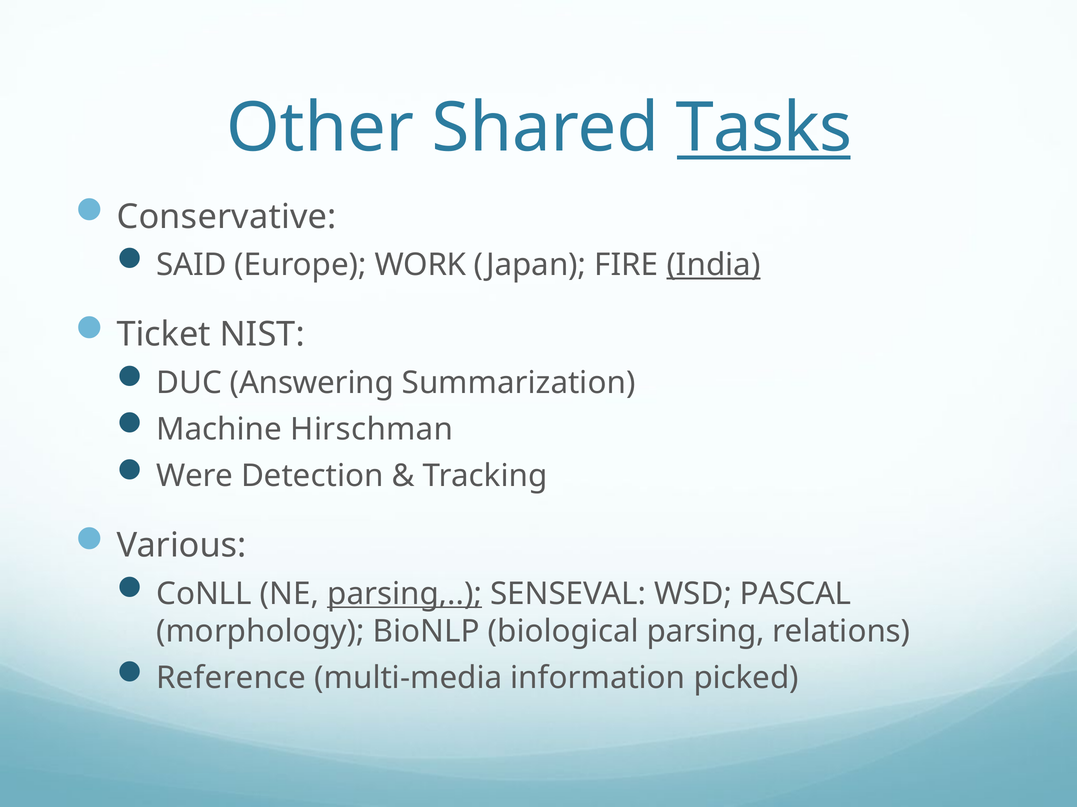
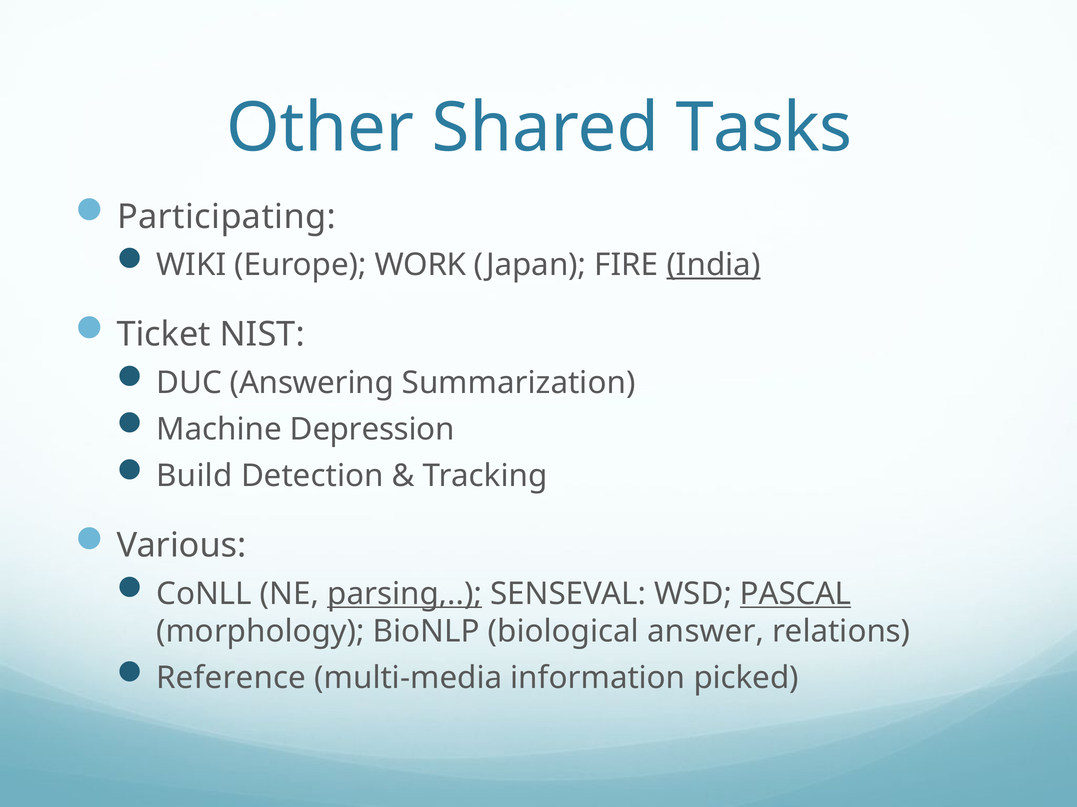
Tasks underline: present -> none (764, 128)
Conservative: Conservative -> Participating (227, 217)
SAID: SAID -> WIKI (191, 265)
Hirschman: Hirschman -> Depression (372, 430)
Were: Were -> Build (194, 476)
PASCAL underline: none -> present (796, 594)
biological parsing: parsing -> answer (706, 632)
